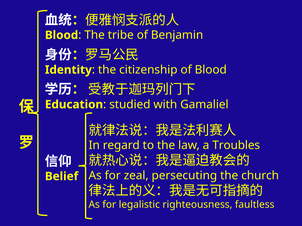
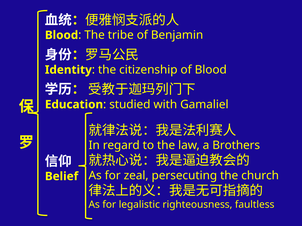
Troubles: Troubles -> Brothers (236, 146)
